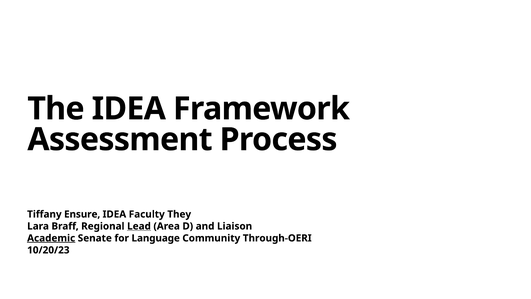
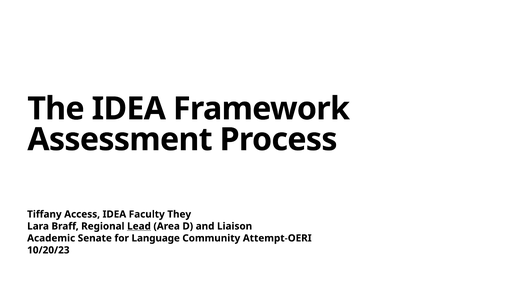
Ensure: Ensure -> Access (82, 214)
Academic underline: present -> none (51, 238)
Through-OERI: Through-OERI -> Attempt-OERI (277, 238)
